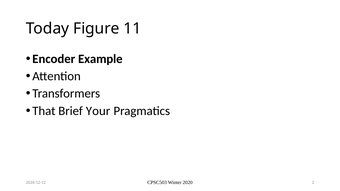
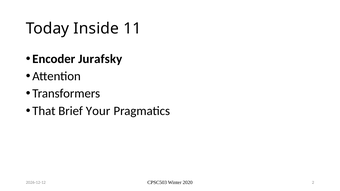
Figure: Figure -> Inside (96, 29)
Example: Example -> Jurafsky (100, 59)
